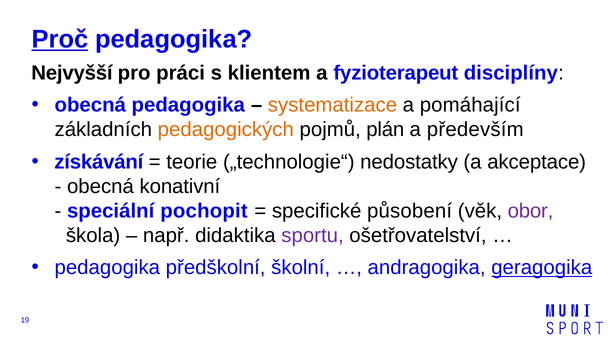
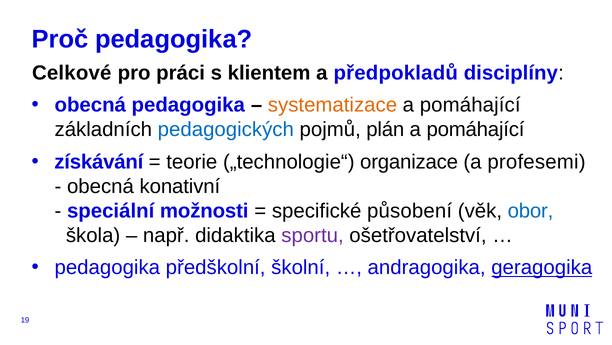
Proč underline: present -> none (60, 39)
Nejvyšší: Nejvyšší -> Celkové (72, 73)
fyzioterapeut: fyzioterapeut -> předpokladů (396, 73)
pedagogických colour: orange -> blue (226, 129)
především: především -> pomáhající (475, 129)
nedostatky: nedostatky -> organizace (409, 161)
akceptace: akceptace -> profesemi (536, 161)
pochopit: pochopit -> možnosti (204, 210)
obor colour: purple -> blue (531, 210)
